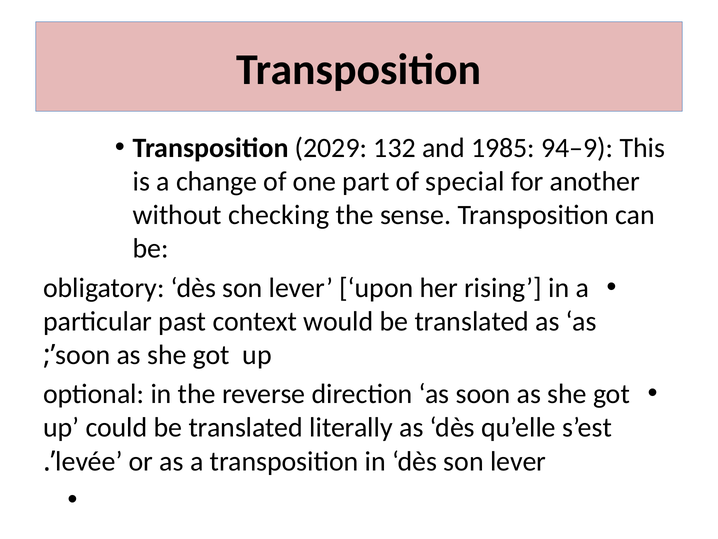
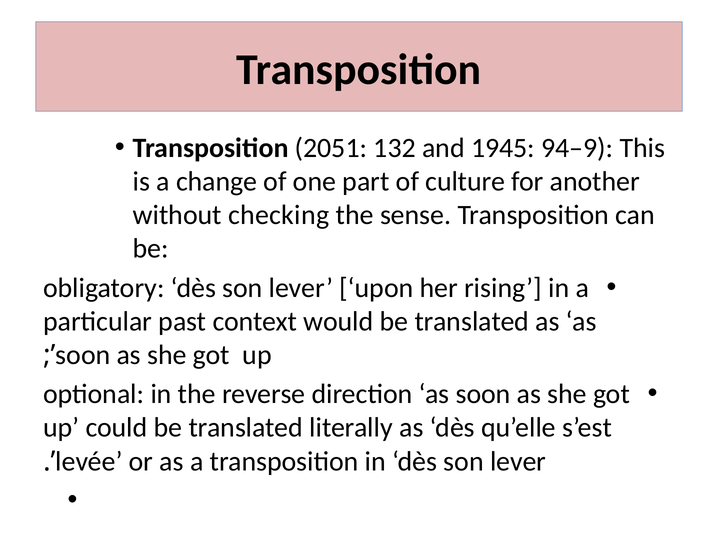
2029: 2029 -> 2051 (331, 148)
1985: 1985 -> 1945 (503, 148)
special: special -> culture (465, 181)
